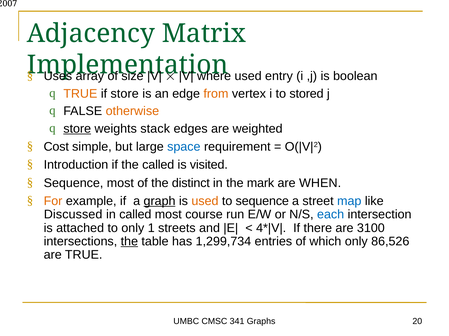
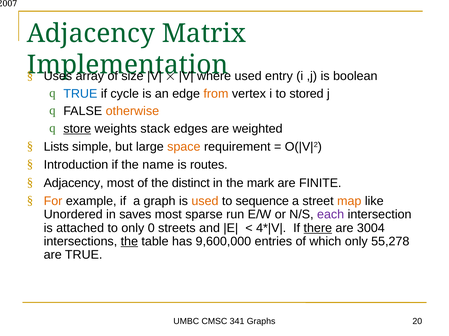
TRUE colour: orange -> blue (80, 94)
if store: store -> cycle (125, 94)
Cost: Cost -> Lists (56, 147)
space colour: blue -> orange (184, 147)
the called: called -> name (158, 165)
visited: visited -> routes (209, 165)
Sequence: Sequence -> Adjacency (74, 183)
WHEN: WHEN -> FINITE (320, 183)
graph underline: present -> none (160, 201)
map colour: blue -> orange (349, 201)
Discussed: Discussed -> Unordered (73, 215)
in called: called -> saves (135, 215)
course: course -> sparse (204, 215)
each colour: blue -> purple (331, 215)
1: 1 -> 0 (151, 228)
there underline: none -> present (318, 228)
3100: 3100 -> 3004 (371, 228)
1,299,734: 1,299,734 -> 9,600,000 (223, 242)
86,526: 86,526 -> 55,278 (390, 242)
